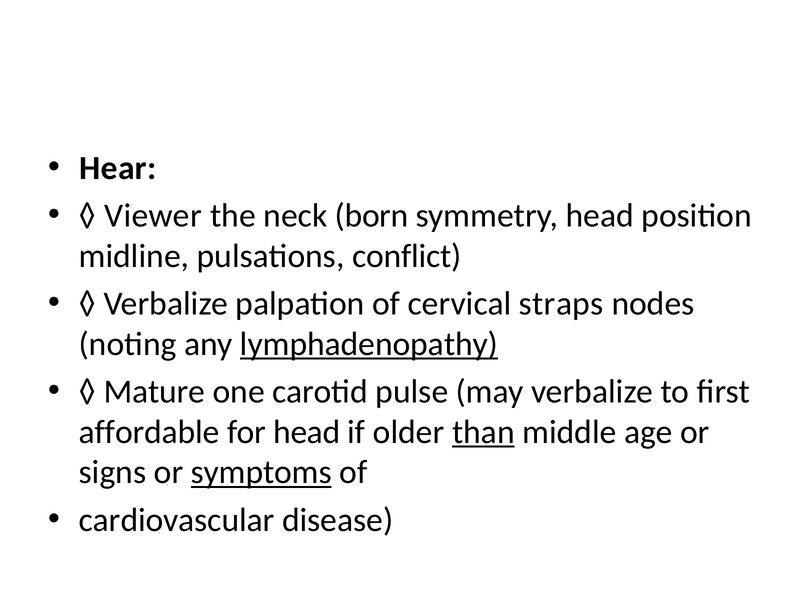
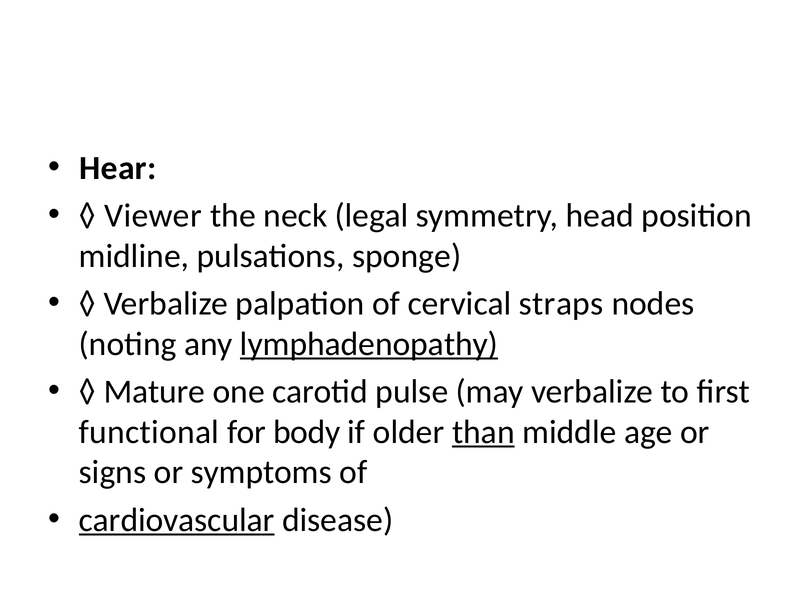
born: born -> legal (372, 216)
conflict: conflict -> sponge (407, 256)
affordable: affordable -> functional (149, 432)
for head: head -> body (307, 432)
symptoms underline: present -> none (261, 472)
cardiovascular underline: none -> present (177, 520)
